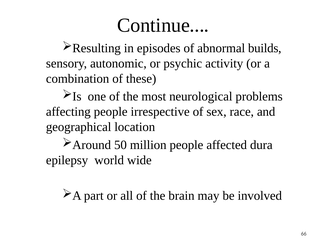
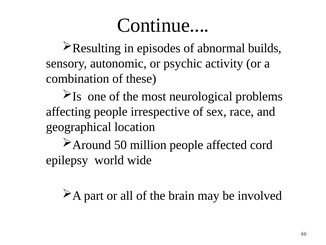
dura: dura -> cord (261, 145)
